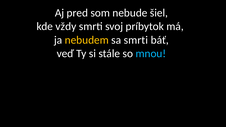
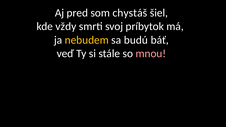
nebude: nebude -> chystáš (130, 13)
sa smrti: smrti -> budú (136, 40)
mnou colour: light blue -> pink (151, 54)
